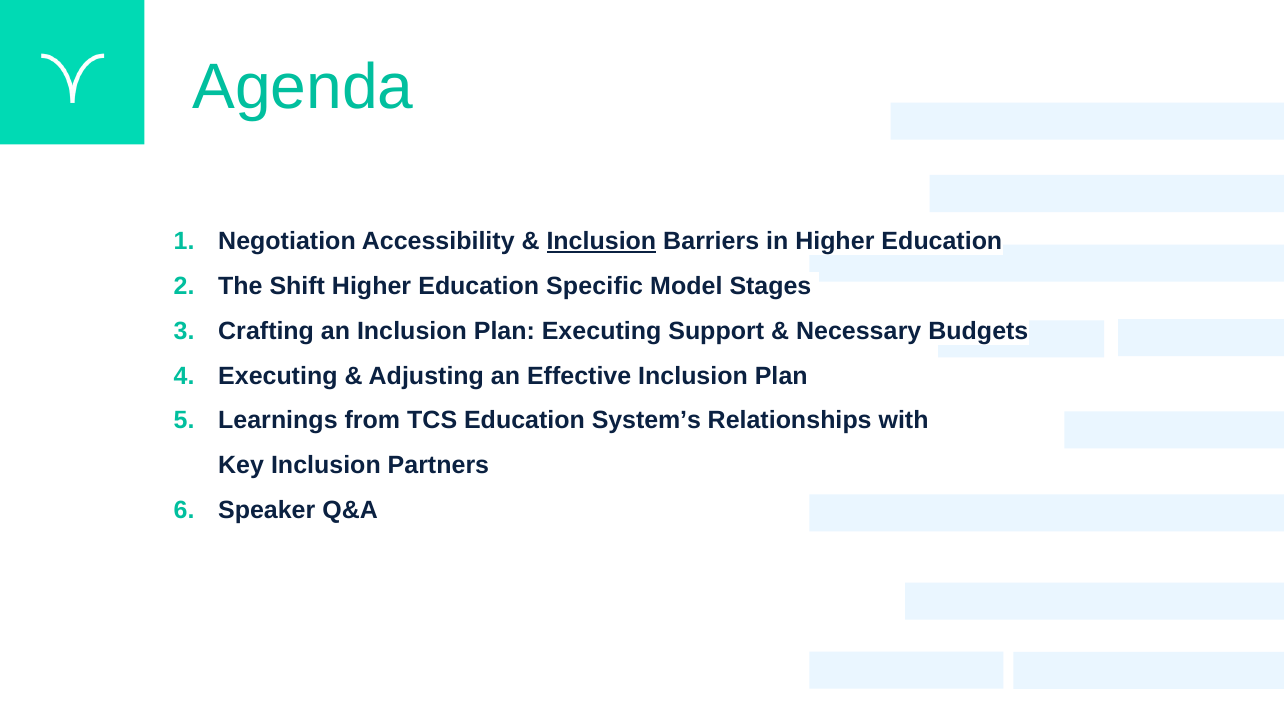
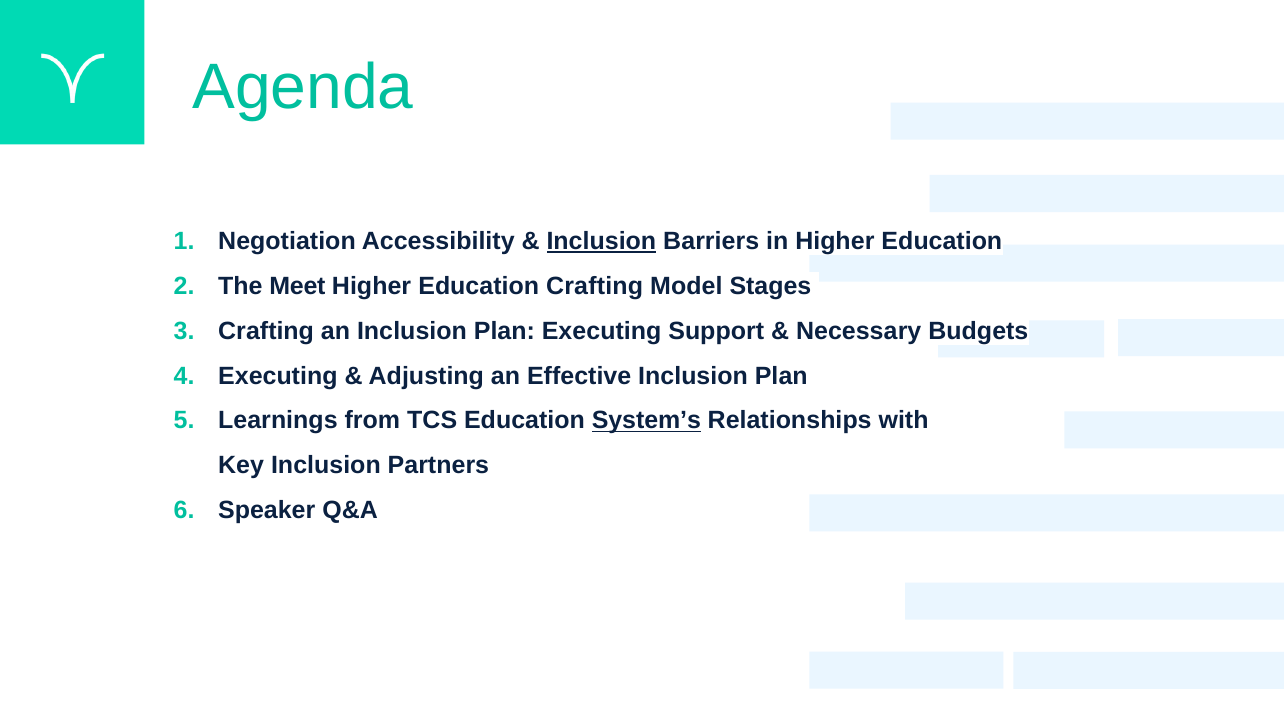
Shift: Shift -> Meet (297, 286)
Education Specific: Specific -> Crafting (595, 286)
System’s underline: none -> present (646, 421)
